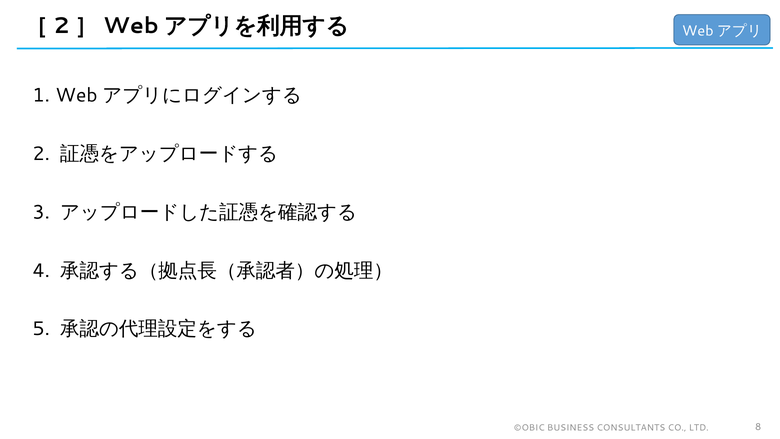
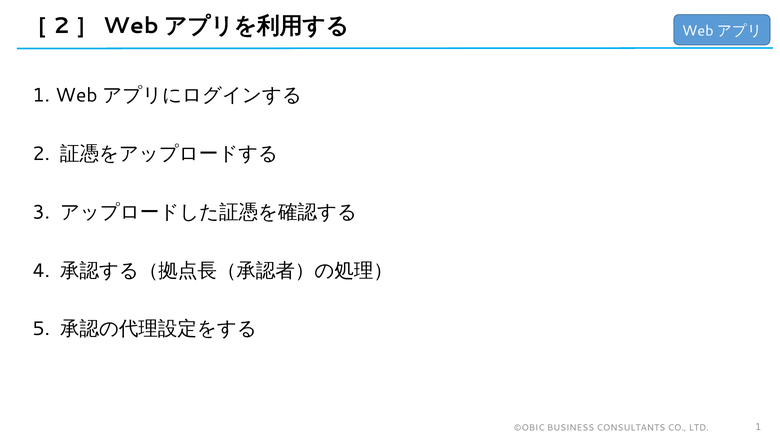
LTD 8: 8 -> 1 (758, 427)
